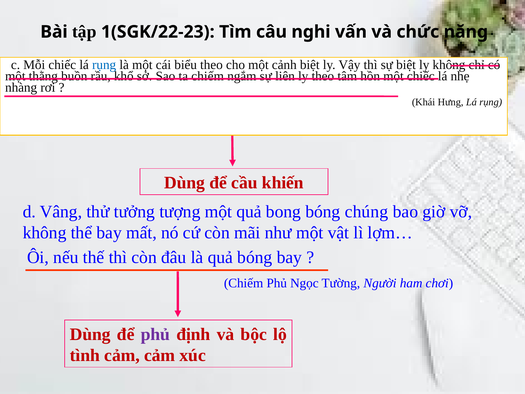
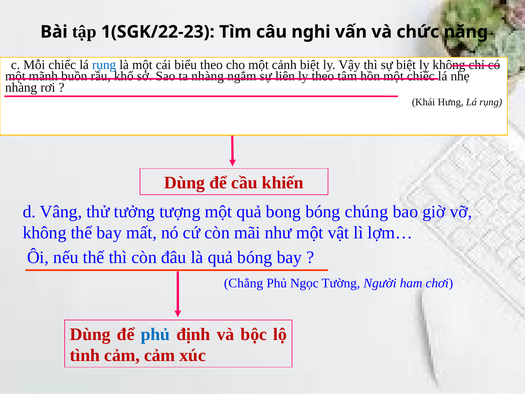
thằng: thằng -> mãnh (43, 76)
ta chiếm: chiếm -> nhàng (208, 76)
Chiếm: Chiếm -> Chẳng (244, 283)
phủ colour: purple -> blue (155, 334)
